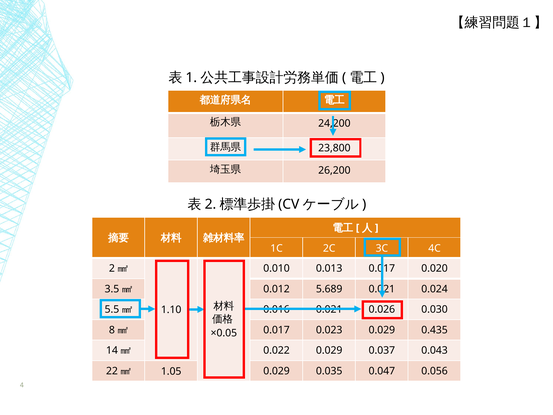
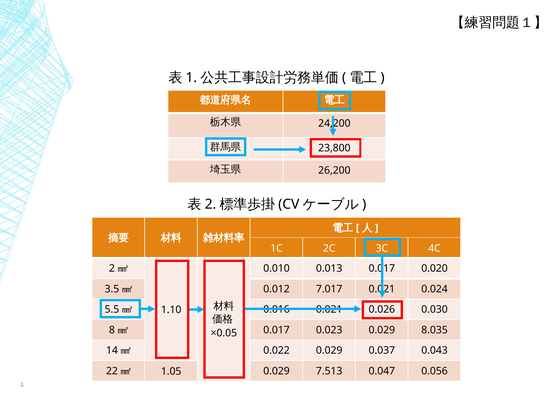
5.689: 5.689 -> 7.017 (329, 289)
0.435: 0.435 -> 8.035 (435, 330)
0.035: 0.035 -> 7.513 (329, 371)
